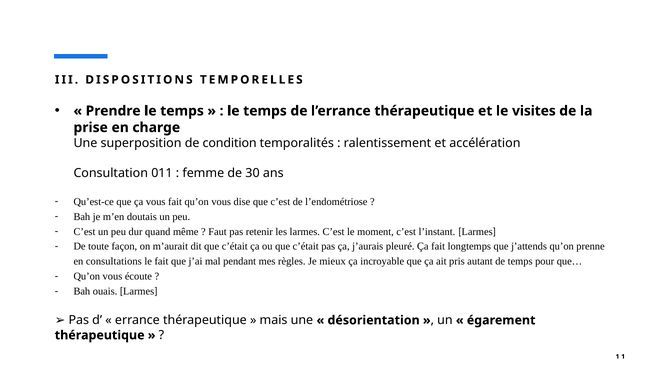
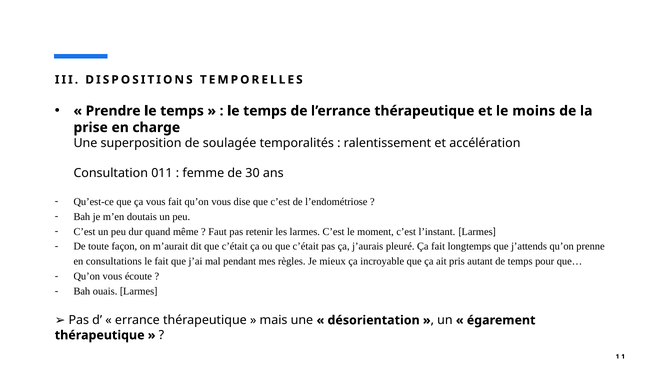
visites: visites -> moins (534, 111)
condition: condition -> soulagée (230, 143)
